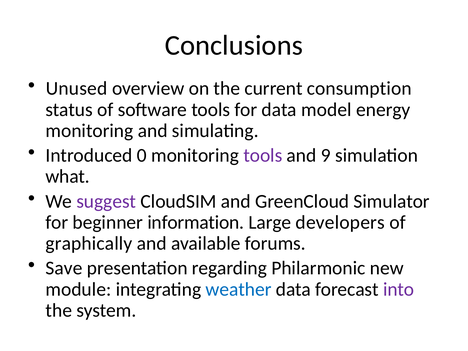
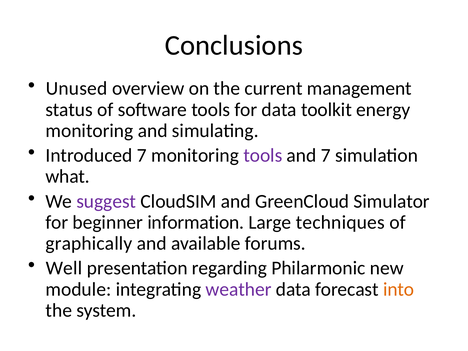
consumption: consumption -> management (359, 89)
model: model -> toolkit (326, 110)
Introduced 0: 0 -> 7 (142, 155)
and 9: 9 -> 7 (326, 155)
developers: developers -> techniques (340, 222)
Save: Save -> Well (64, 268)
weather colour: blue -> purple (239, 289)
into colour: purple -> orange (399, 289)
